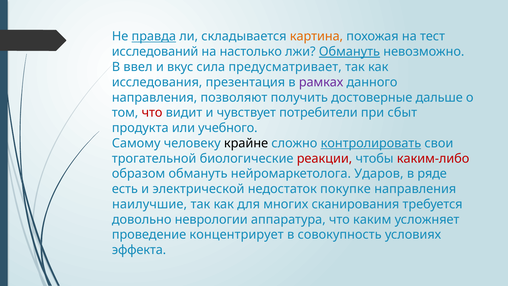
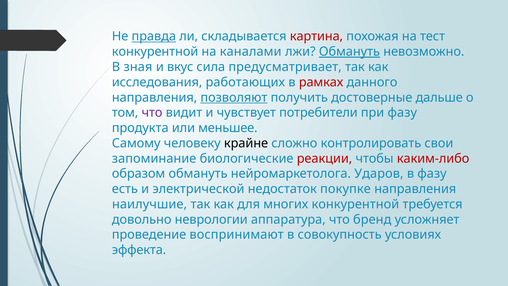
картина colour: orange -> red (316, 36)
исследований: исследований -> конкурентной (155, 52)
настолько: настолько -> каналами (251, 52)
ввел: ввел -> зная (138, 67)
презентация: презентация -> работающих (245, 82)
рамках colour: purple -> red (321, 82)
позволяют underline: none -> present (234, 97)
что colour: red -> purple (152, 113)
при сбыт: сбыт -> фазу (402, 113)
учебного: учебного -> меньшее (228, 128)
контролировать underline: present -> none (371, 143)
трогательной: трогательной -> запоминание (154, 158)
в ряде: ряде -> фазу (432, 174)
многих сканирования: сканирования -> конкурентной (355, 204)
каким: каким -> бренд (372, 219)
концентрирует: концентрирует -> воспринимают (237, 235)
